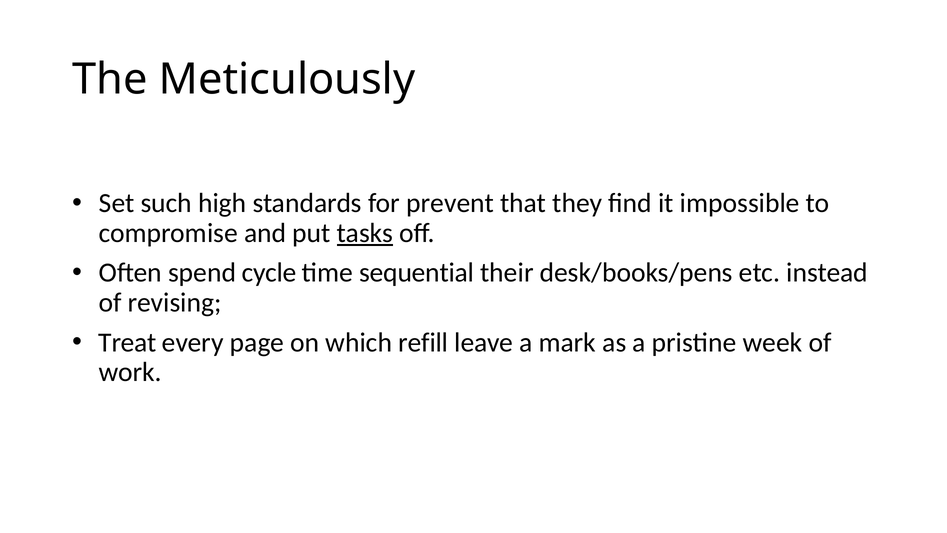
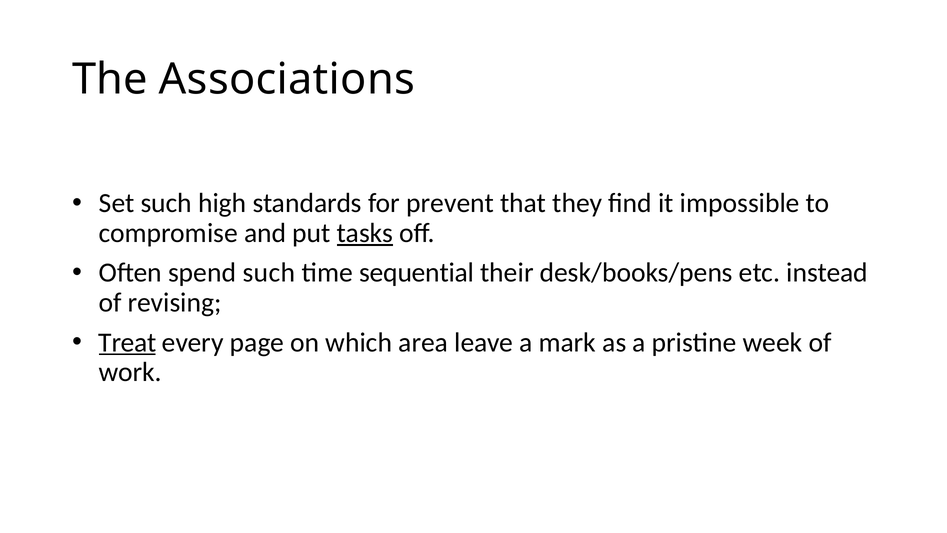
Meticulously: Meticulously -> Associations (287, 80)
spend cycle: cycle -> such (269, 273)
Treat underline: none -> present (127, 342)
refill: refill -> area (423, 342)
